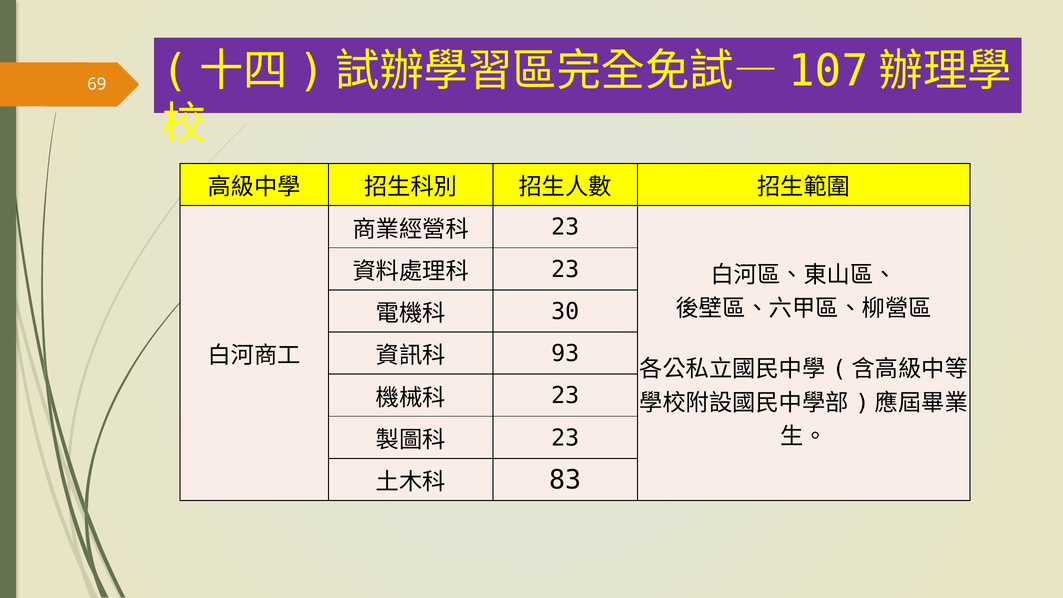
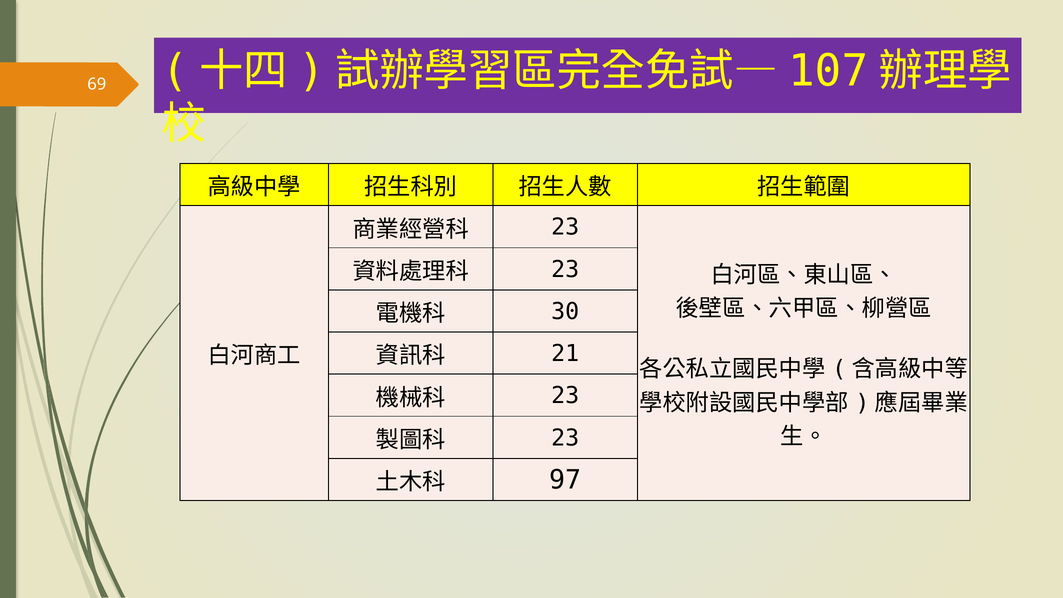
93: 93 -> 21 (565, 354)
83: 83 -> 97 (565, 480)
